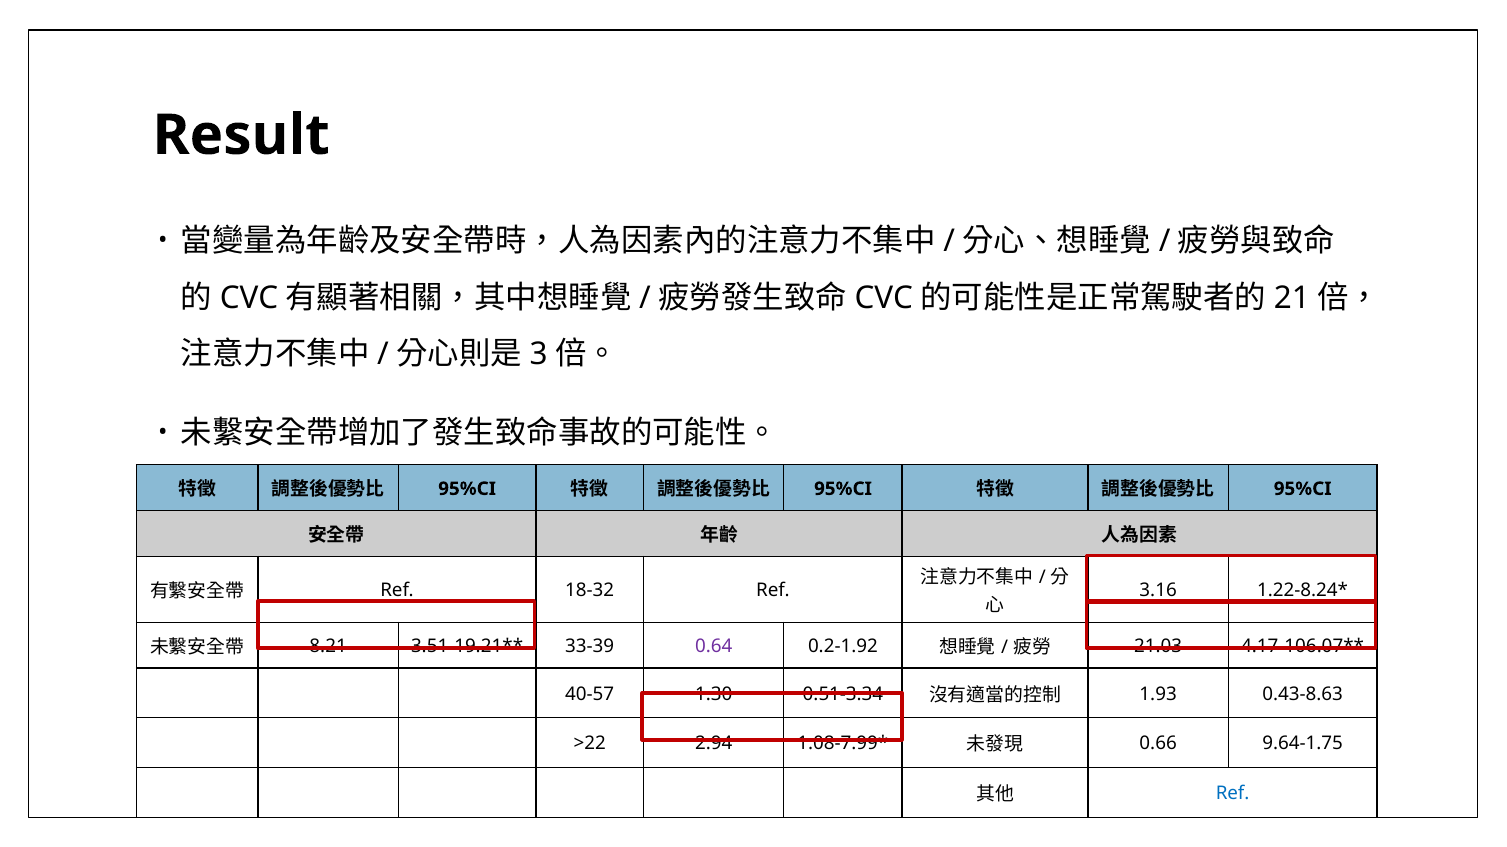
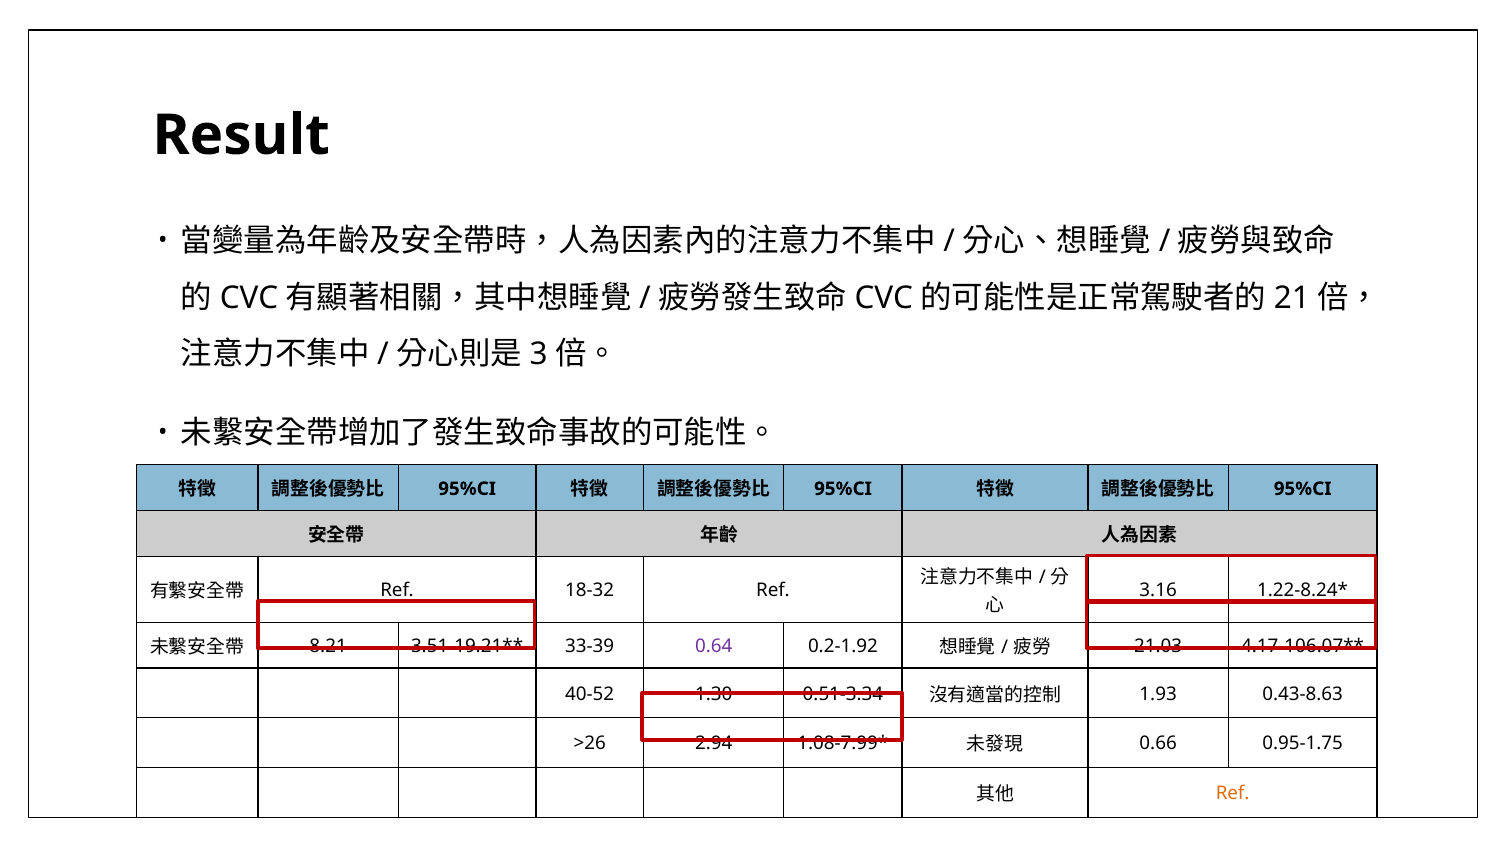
40-57: 40-57 -> 40-52 (590, 695)
>22: >22 -> >26 (590, 744)
9.64-1.75: 9.64-1.75 -> 0.95-1.75 (1303, 744)
Ref colour: blue -> orange (1233, 794)
